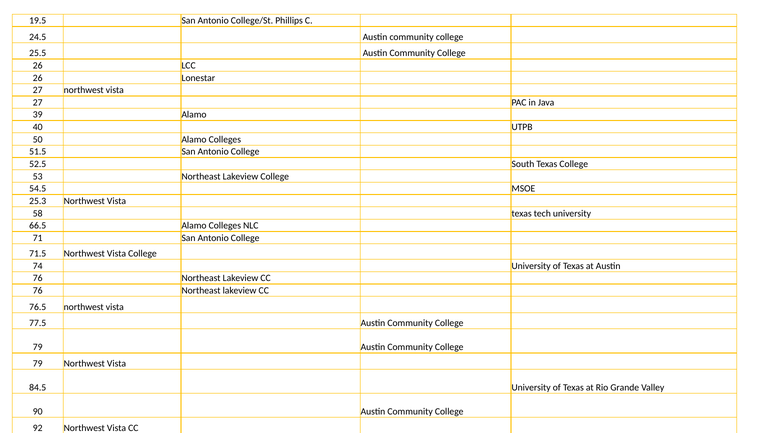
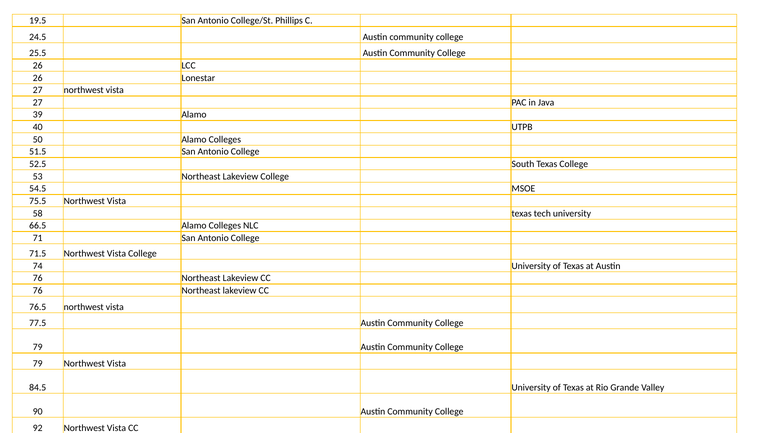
25.3: 25.3 -> 75.5 (38, 201)
